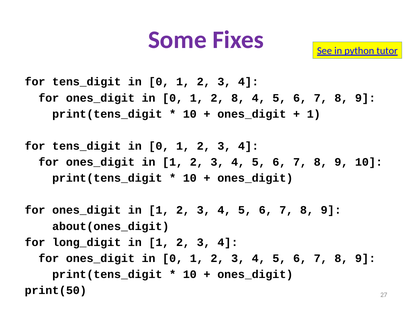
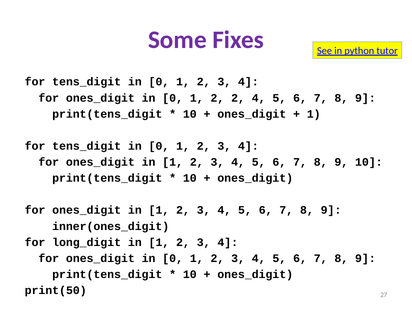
2 8: 8 -> 2 (238, 98)
about(ones_digit: about(ones_digit -> inner(ones_digit (111, 226)
